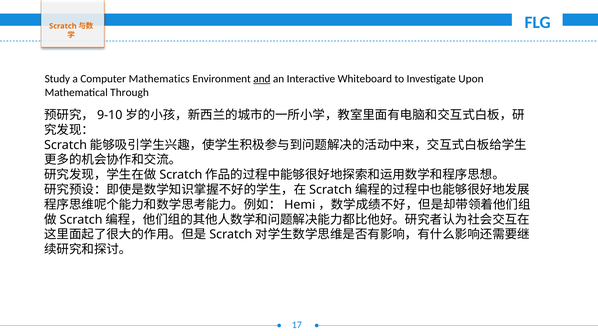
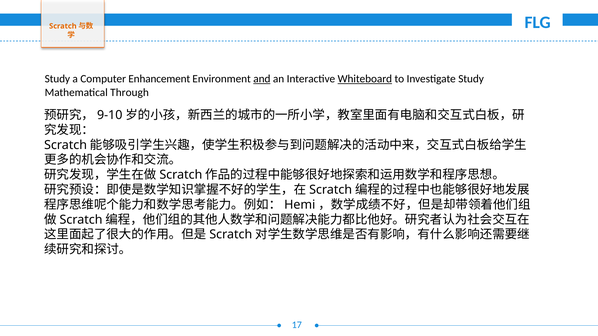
Mathematics: Mathematics -> Enhancement (159, 79)
Whiteboard underline: none -> present (365, 79)
Investigate Upon: Upon -> Study (471, 79)
